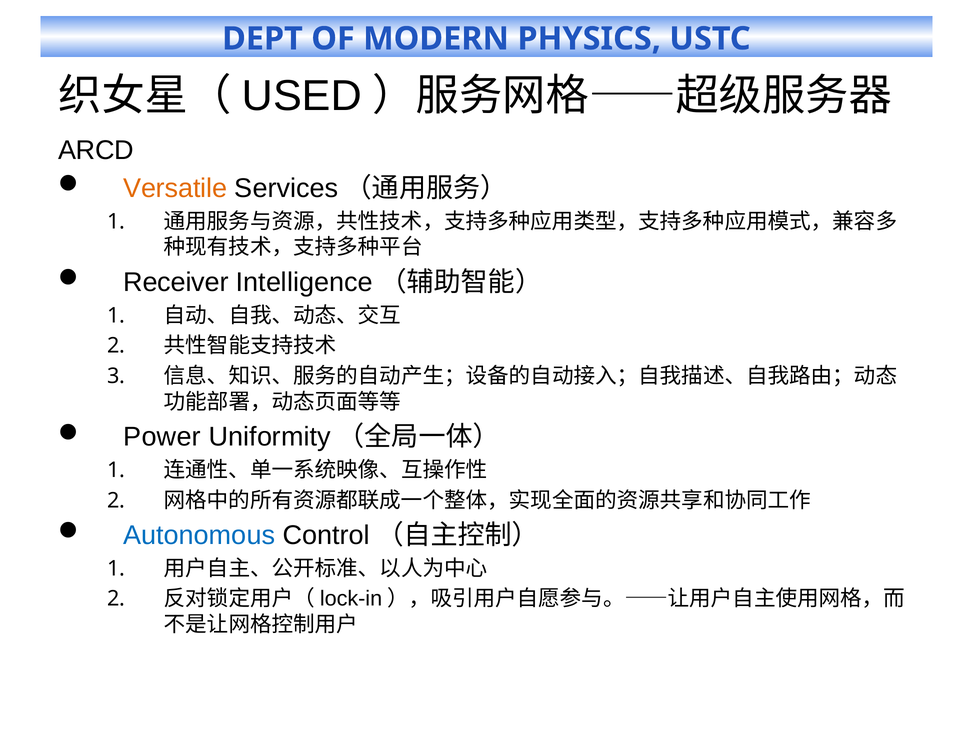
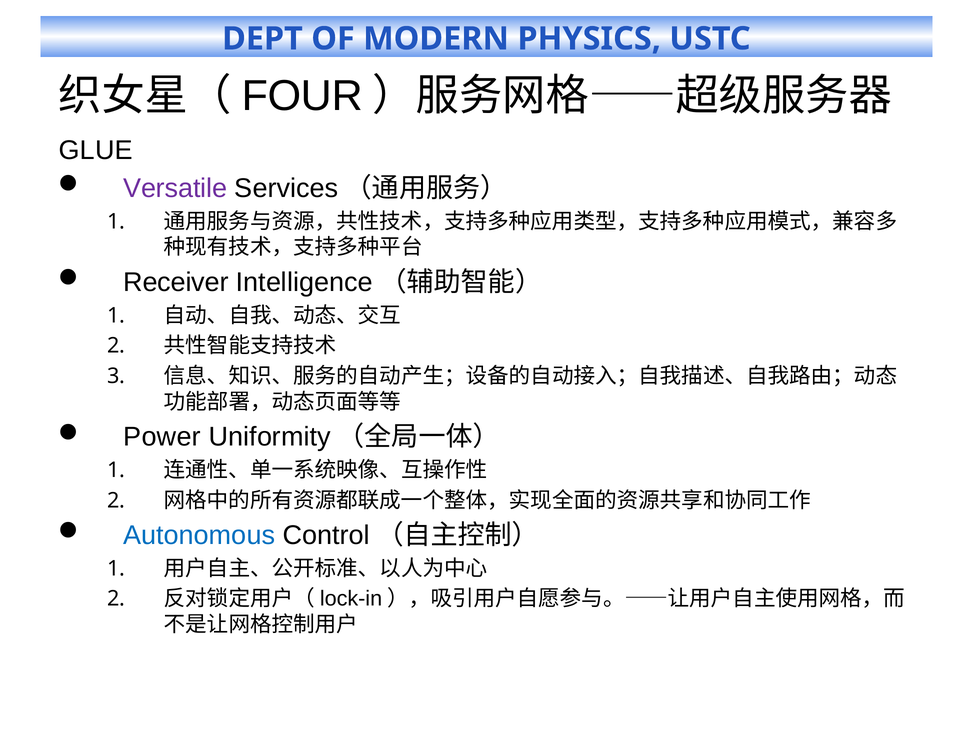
USED: USED -> FOUR (302, 96)
ARCD: ARCD -> GLUE (96, 150)
Versatile colour: orange -> purple (175, 188)
